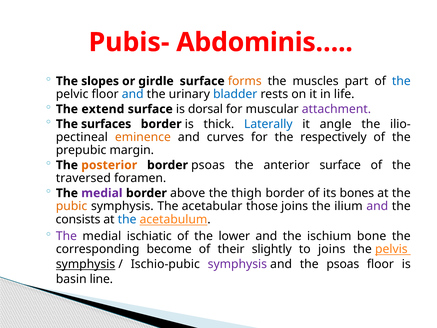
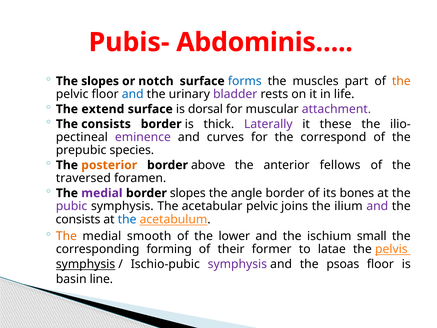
girdle: girdle -> notch (156, 81)
forms colour: orange -> blue (245, 81)
the colour: blue -> orange (401, 81)
bladder colour: blue -> purple (235, 94)
surfaces: surfaces -> consists (106, 124)
Laterally colour: blue -> purple (268, 124)
angle: angle -> these (336, 124)
eminence colour: orange -> purple (143, 137)
respectively: respectively -> correspond (333, 137)
margin: margin -> species (132, 150)
border psoas: psoas -> above (208, 165)
anterior surface: surface -> fellows (340, 165)
border above: above -> slopes (188, 193)
thigh: thigh -> angle (247, 193)
pubic colour: orange -> purple (72, 206)
acetabular those: those -> pelvic (262, 206)
The colour: purple -> orange (66, 236)
ischiatic: ischiatic -> smooth (149, 236)
bone: bone -> small (372, 236)
become: become -> forming (169, 249)
slightly: slightly -> former (272, 249)
to joins: joins -> latae (332, 249)
